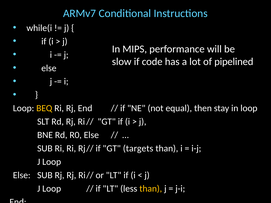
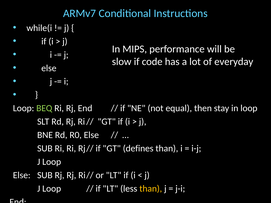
pipelined: pipelined -> everyday (234, 62)
BEQ colour: yellow -> light green (44, 108)
targets: targets -> defines (138, 149)
